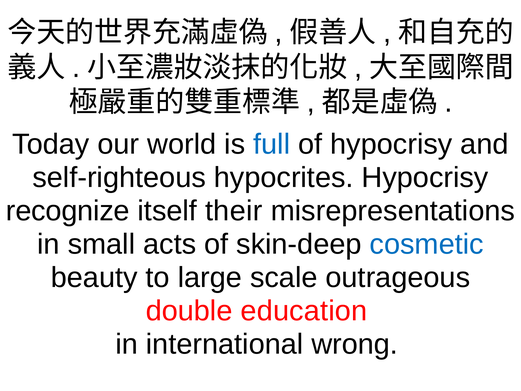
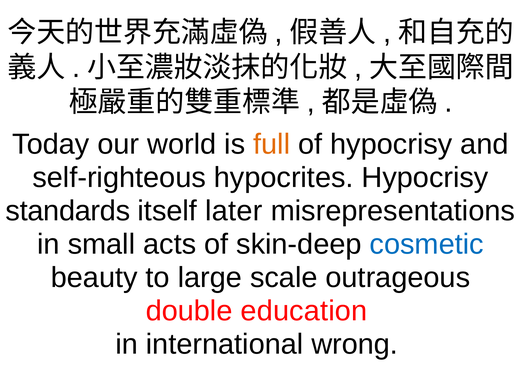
full colour: blue -> orange (272, 144)
recognize: recognize -> standards (68, 211)
their: their -> later (234, 211)
